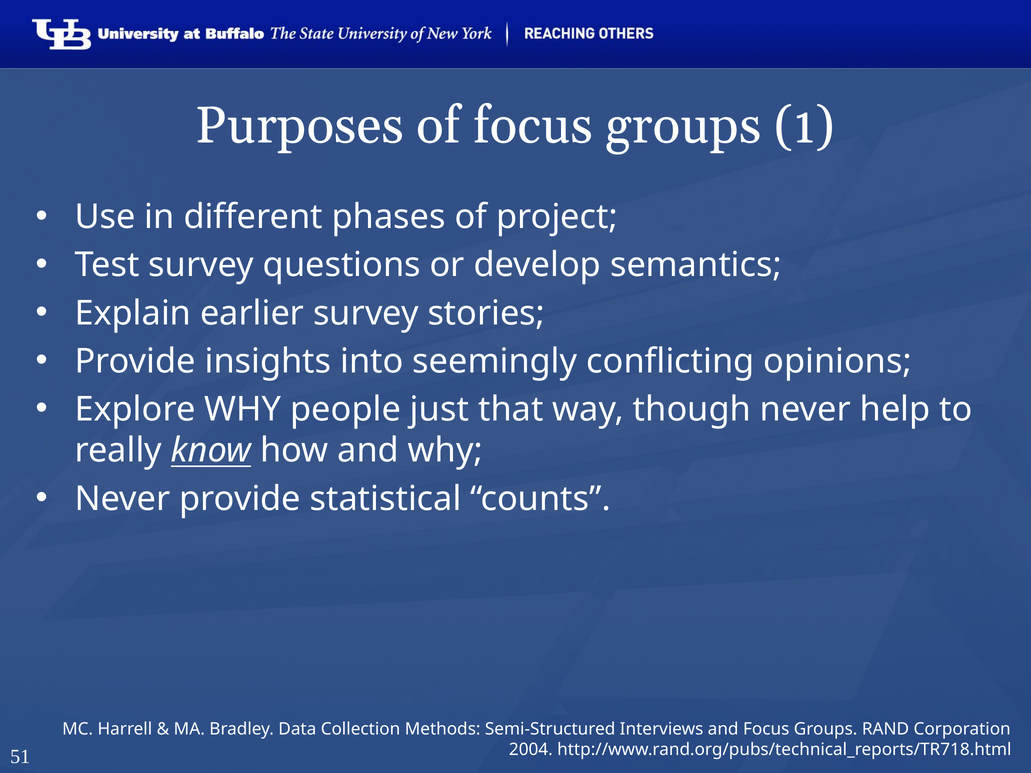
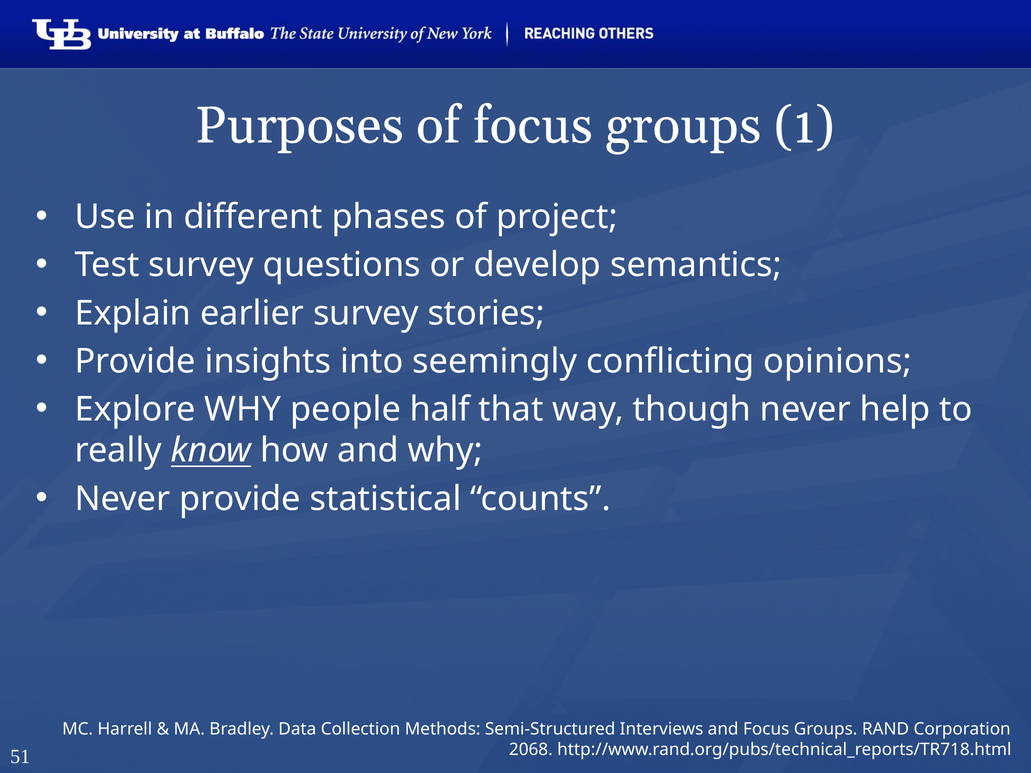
just: just -> half (440, 410)
2004: 2004 -> 2068 (531, 750)
